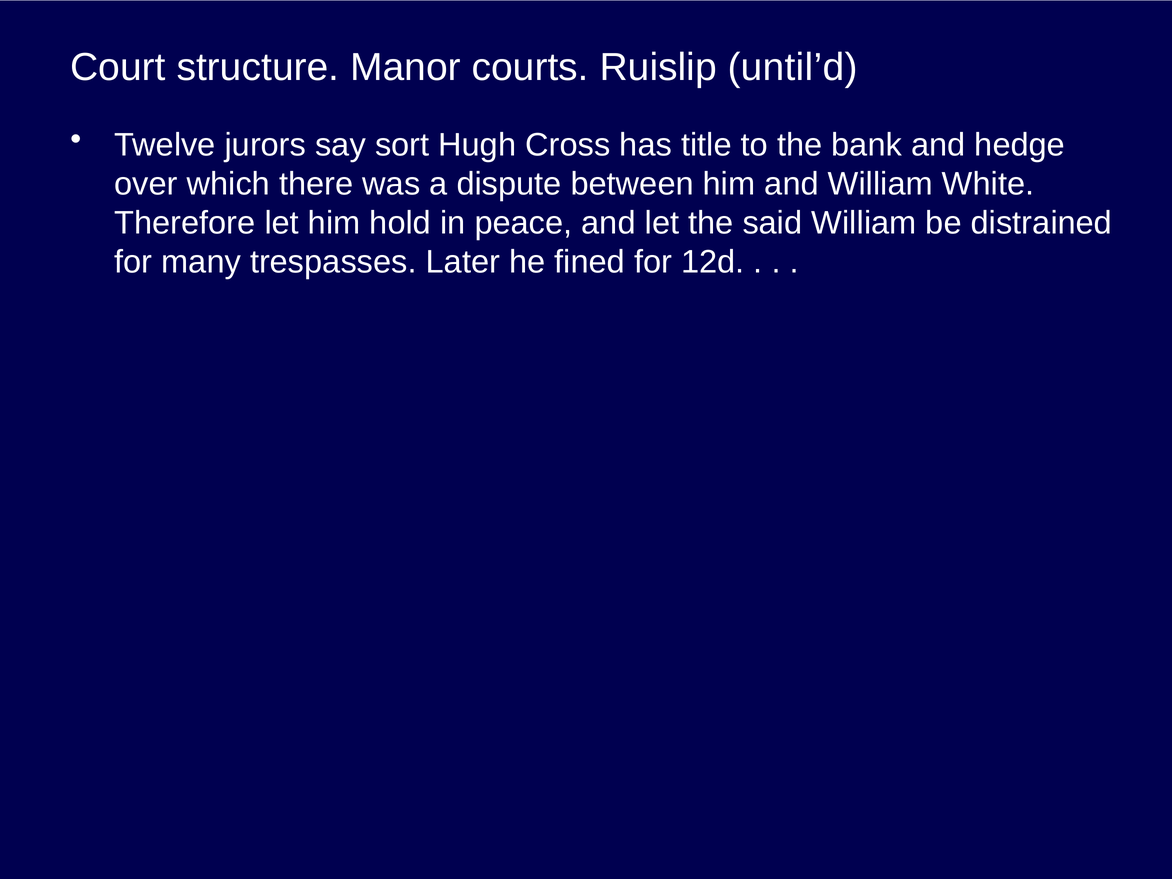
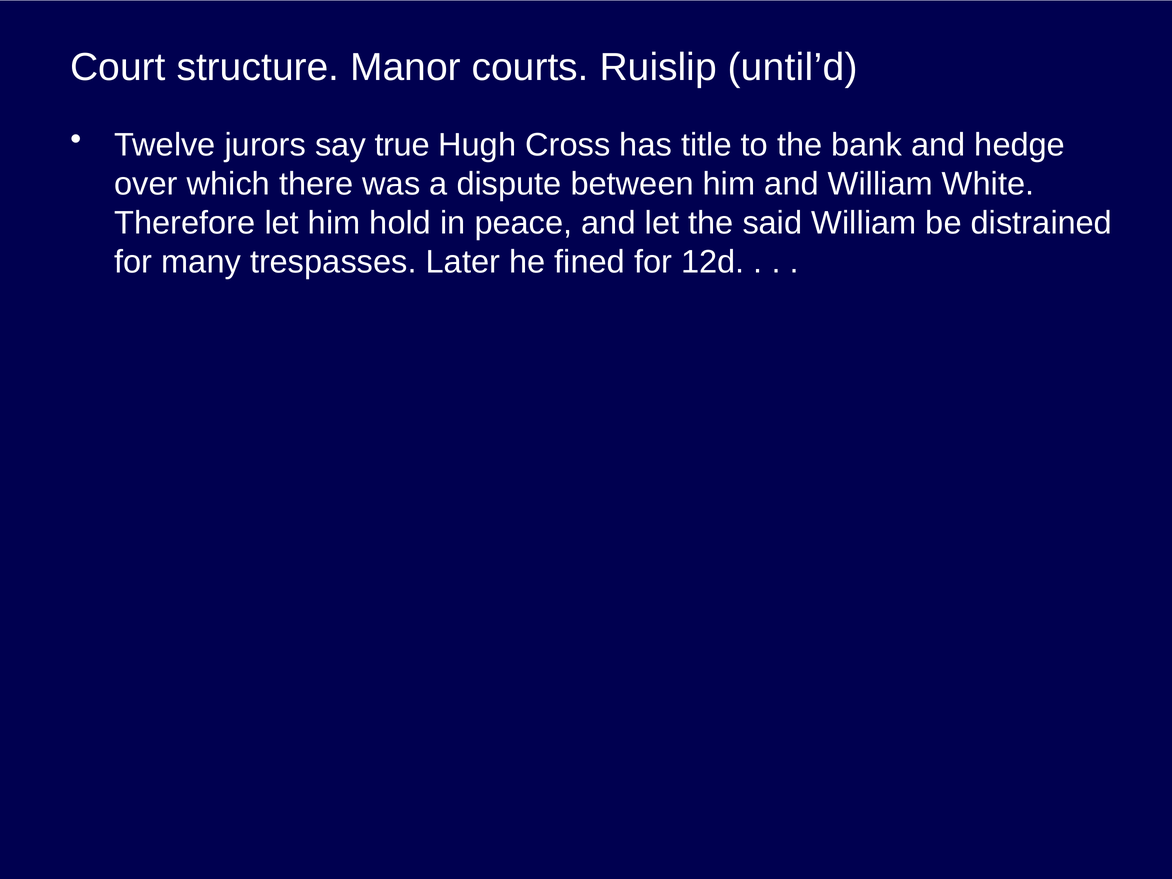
sort: sort -> true (402, 145)
